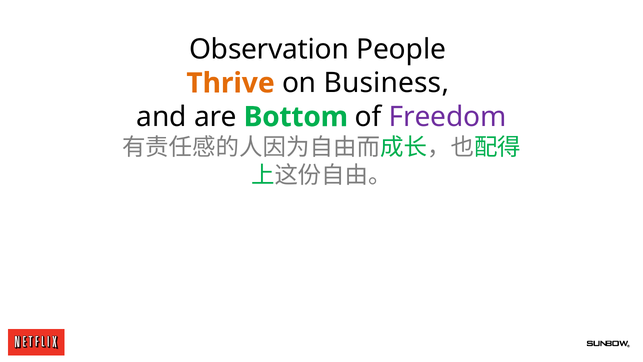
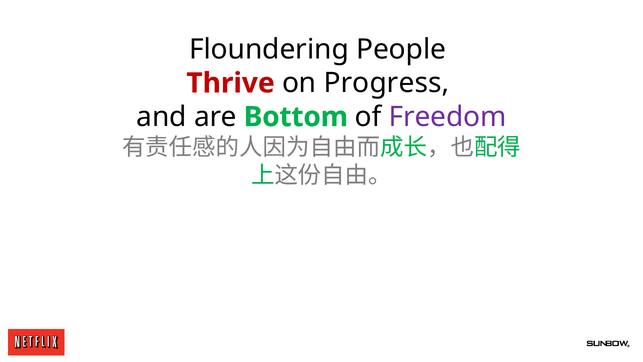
Observation: Observation -> Floundering (269, 49)
Thrive colour: orange -> red (231, 83)
Business: Business -> Progress (386, 83)
